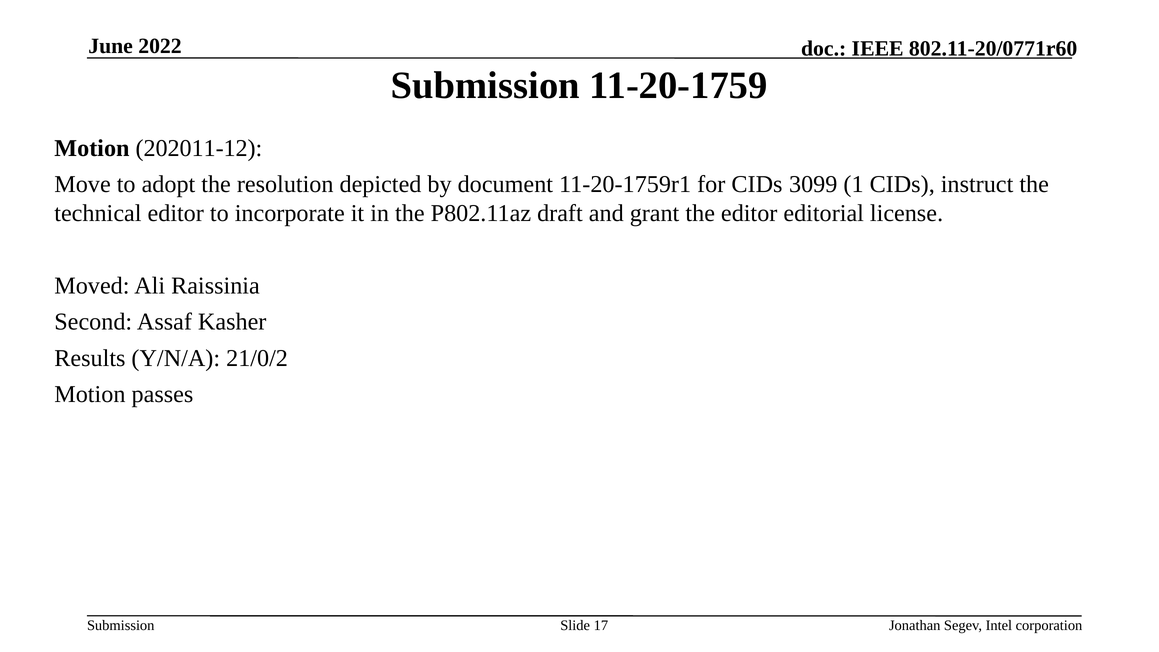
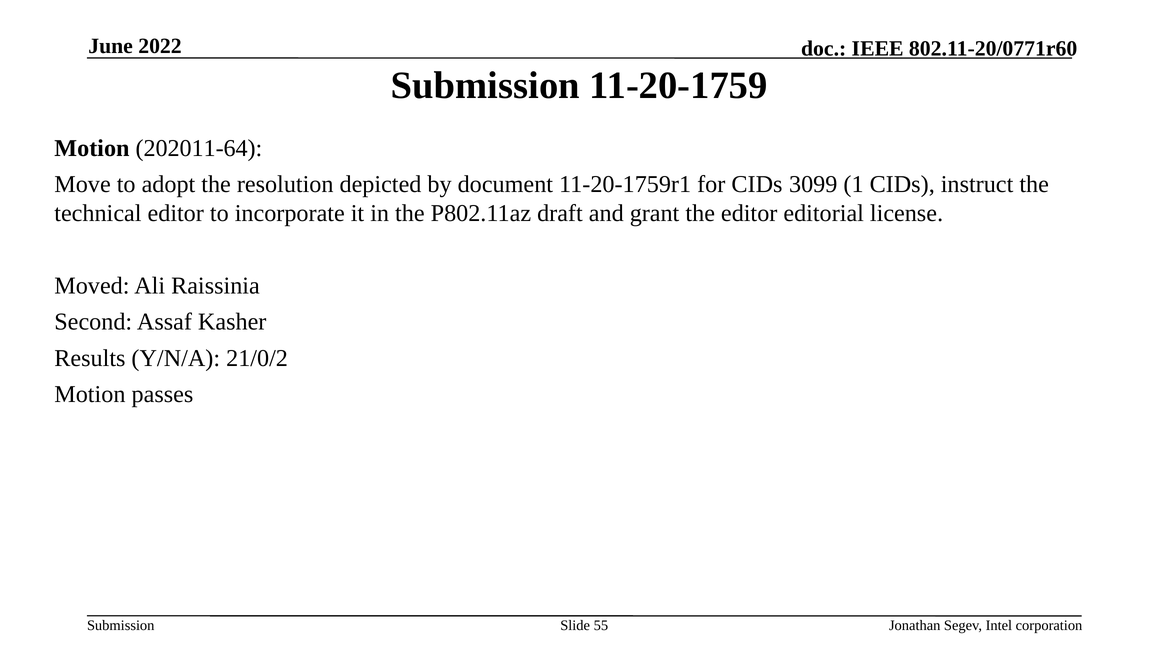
202011-12: 202011-12 -> 202011-64 (199, 148)
17: 17 -> 55 (601, 625)
